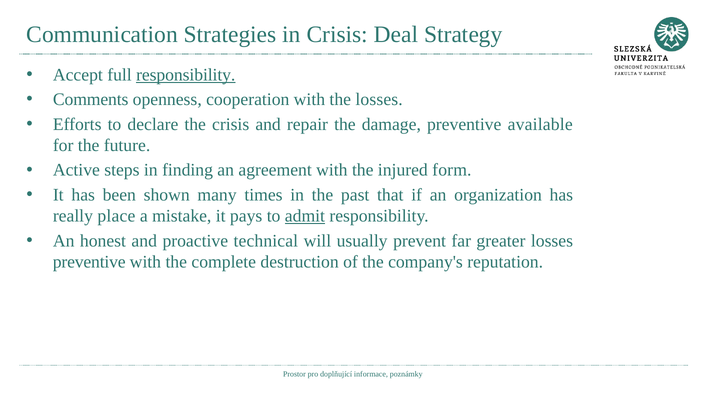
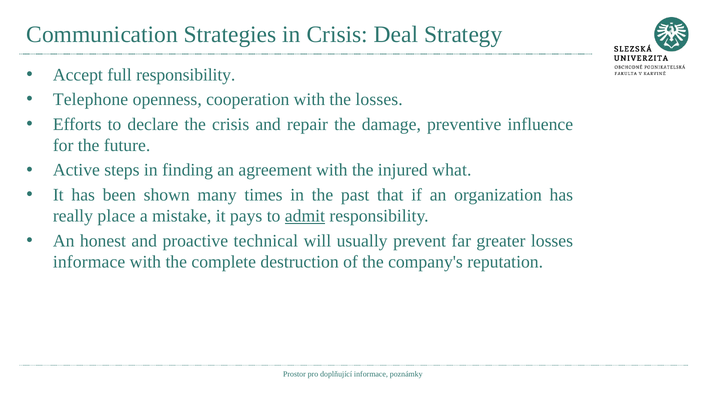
responsibility underline: present -> none (186, 75)
Comments: Comments -> Telephone (91, 100)
available: available -> influence (540, 124)
form: form -> what (452, 170)
preventive: preventive -> informace (89, 262)
